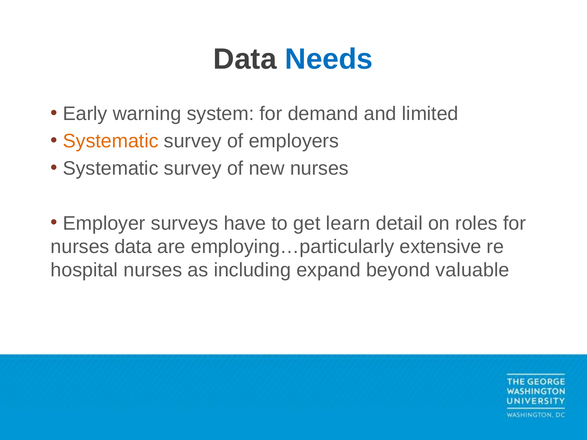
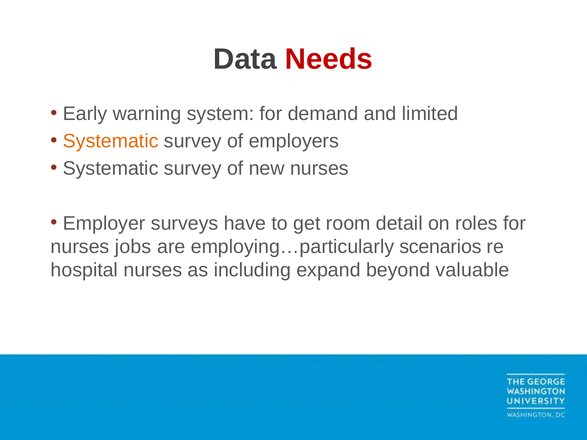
Needs colour: blue -> red (329, 59)
learn: learn -> room (348, 223)
nurses data: data -> jobs (133, 247)
extensive: extensive -> scenarios (440, 247)
